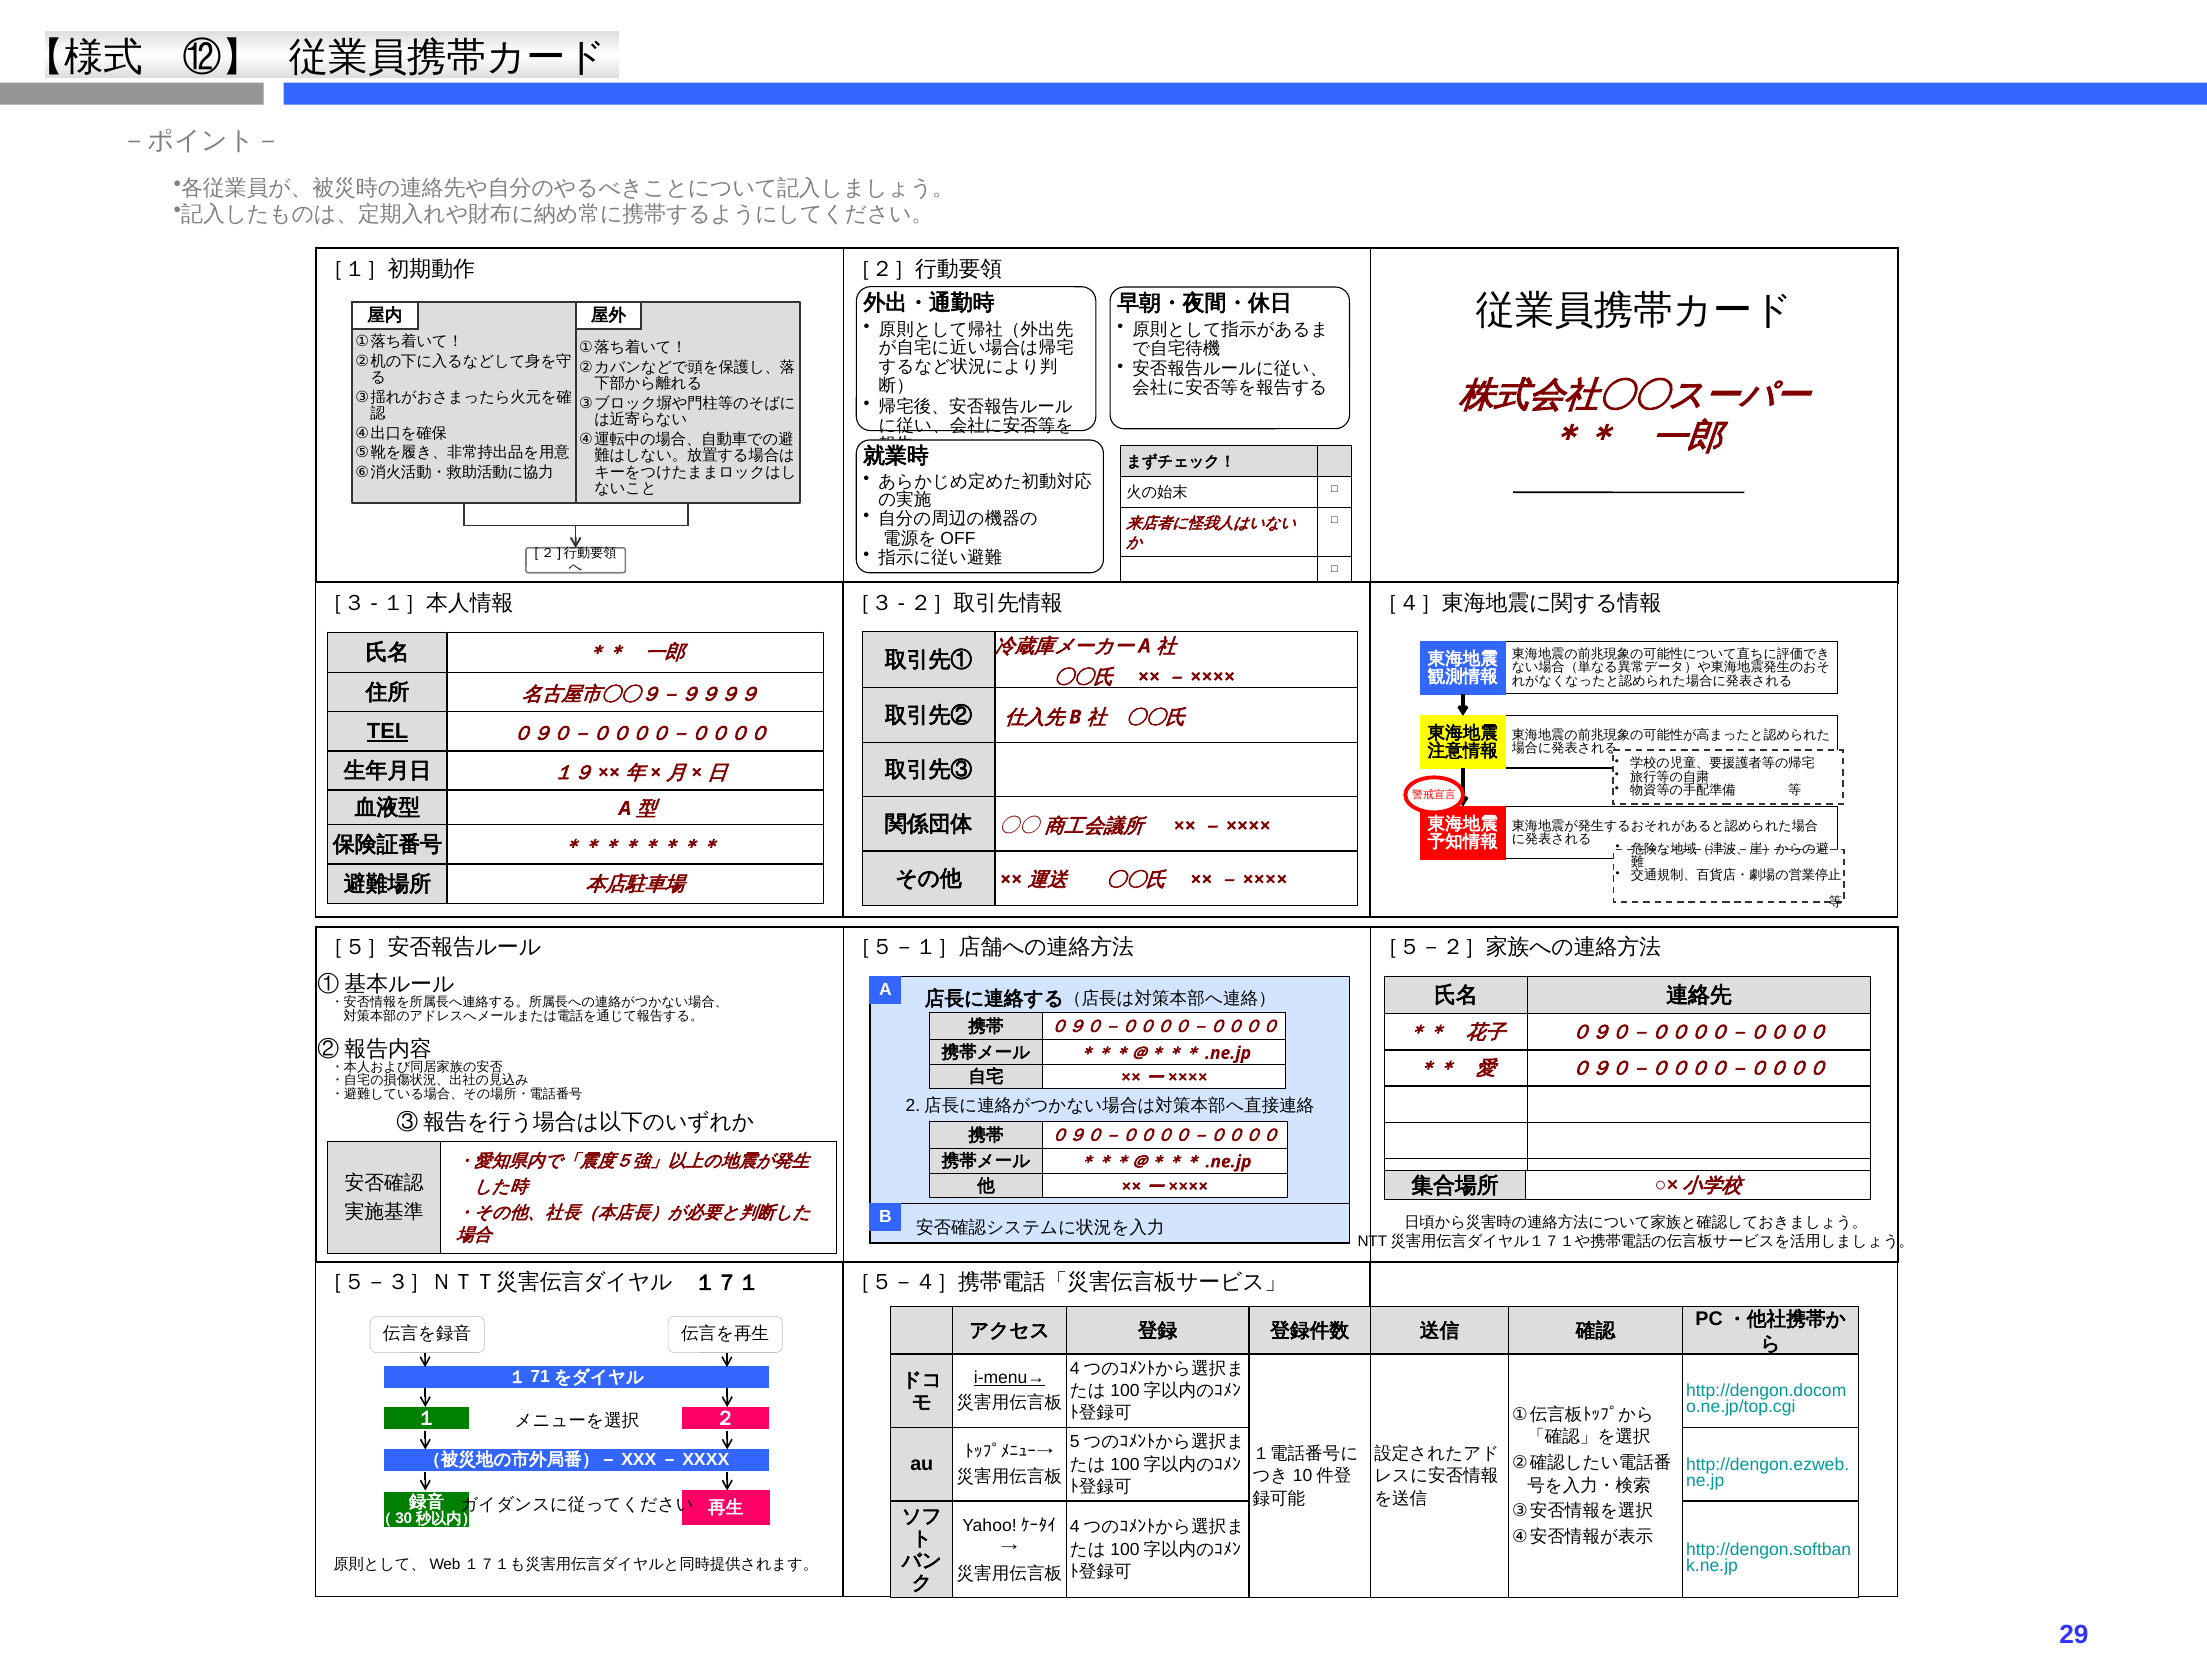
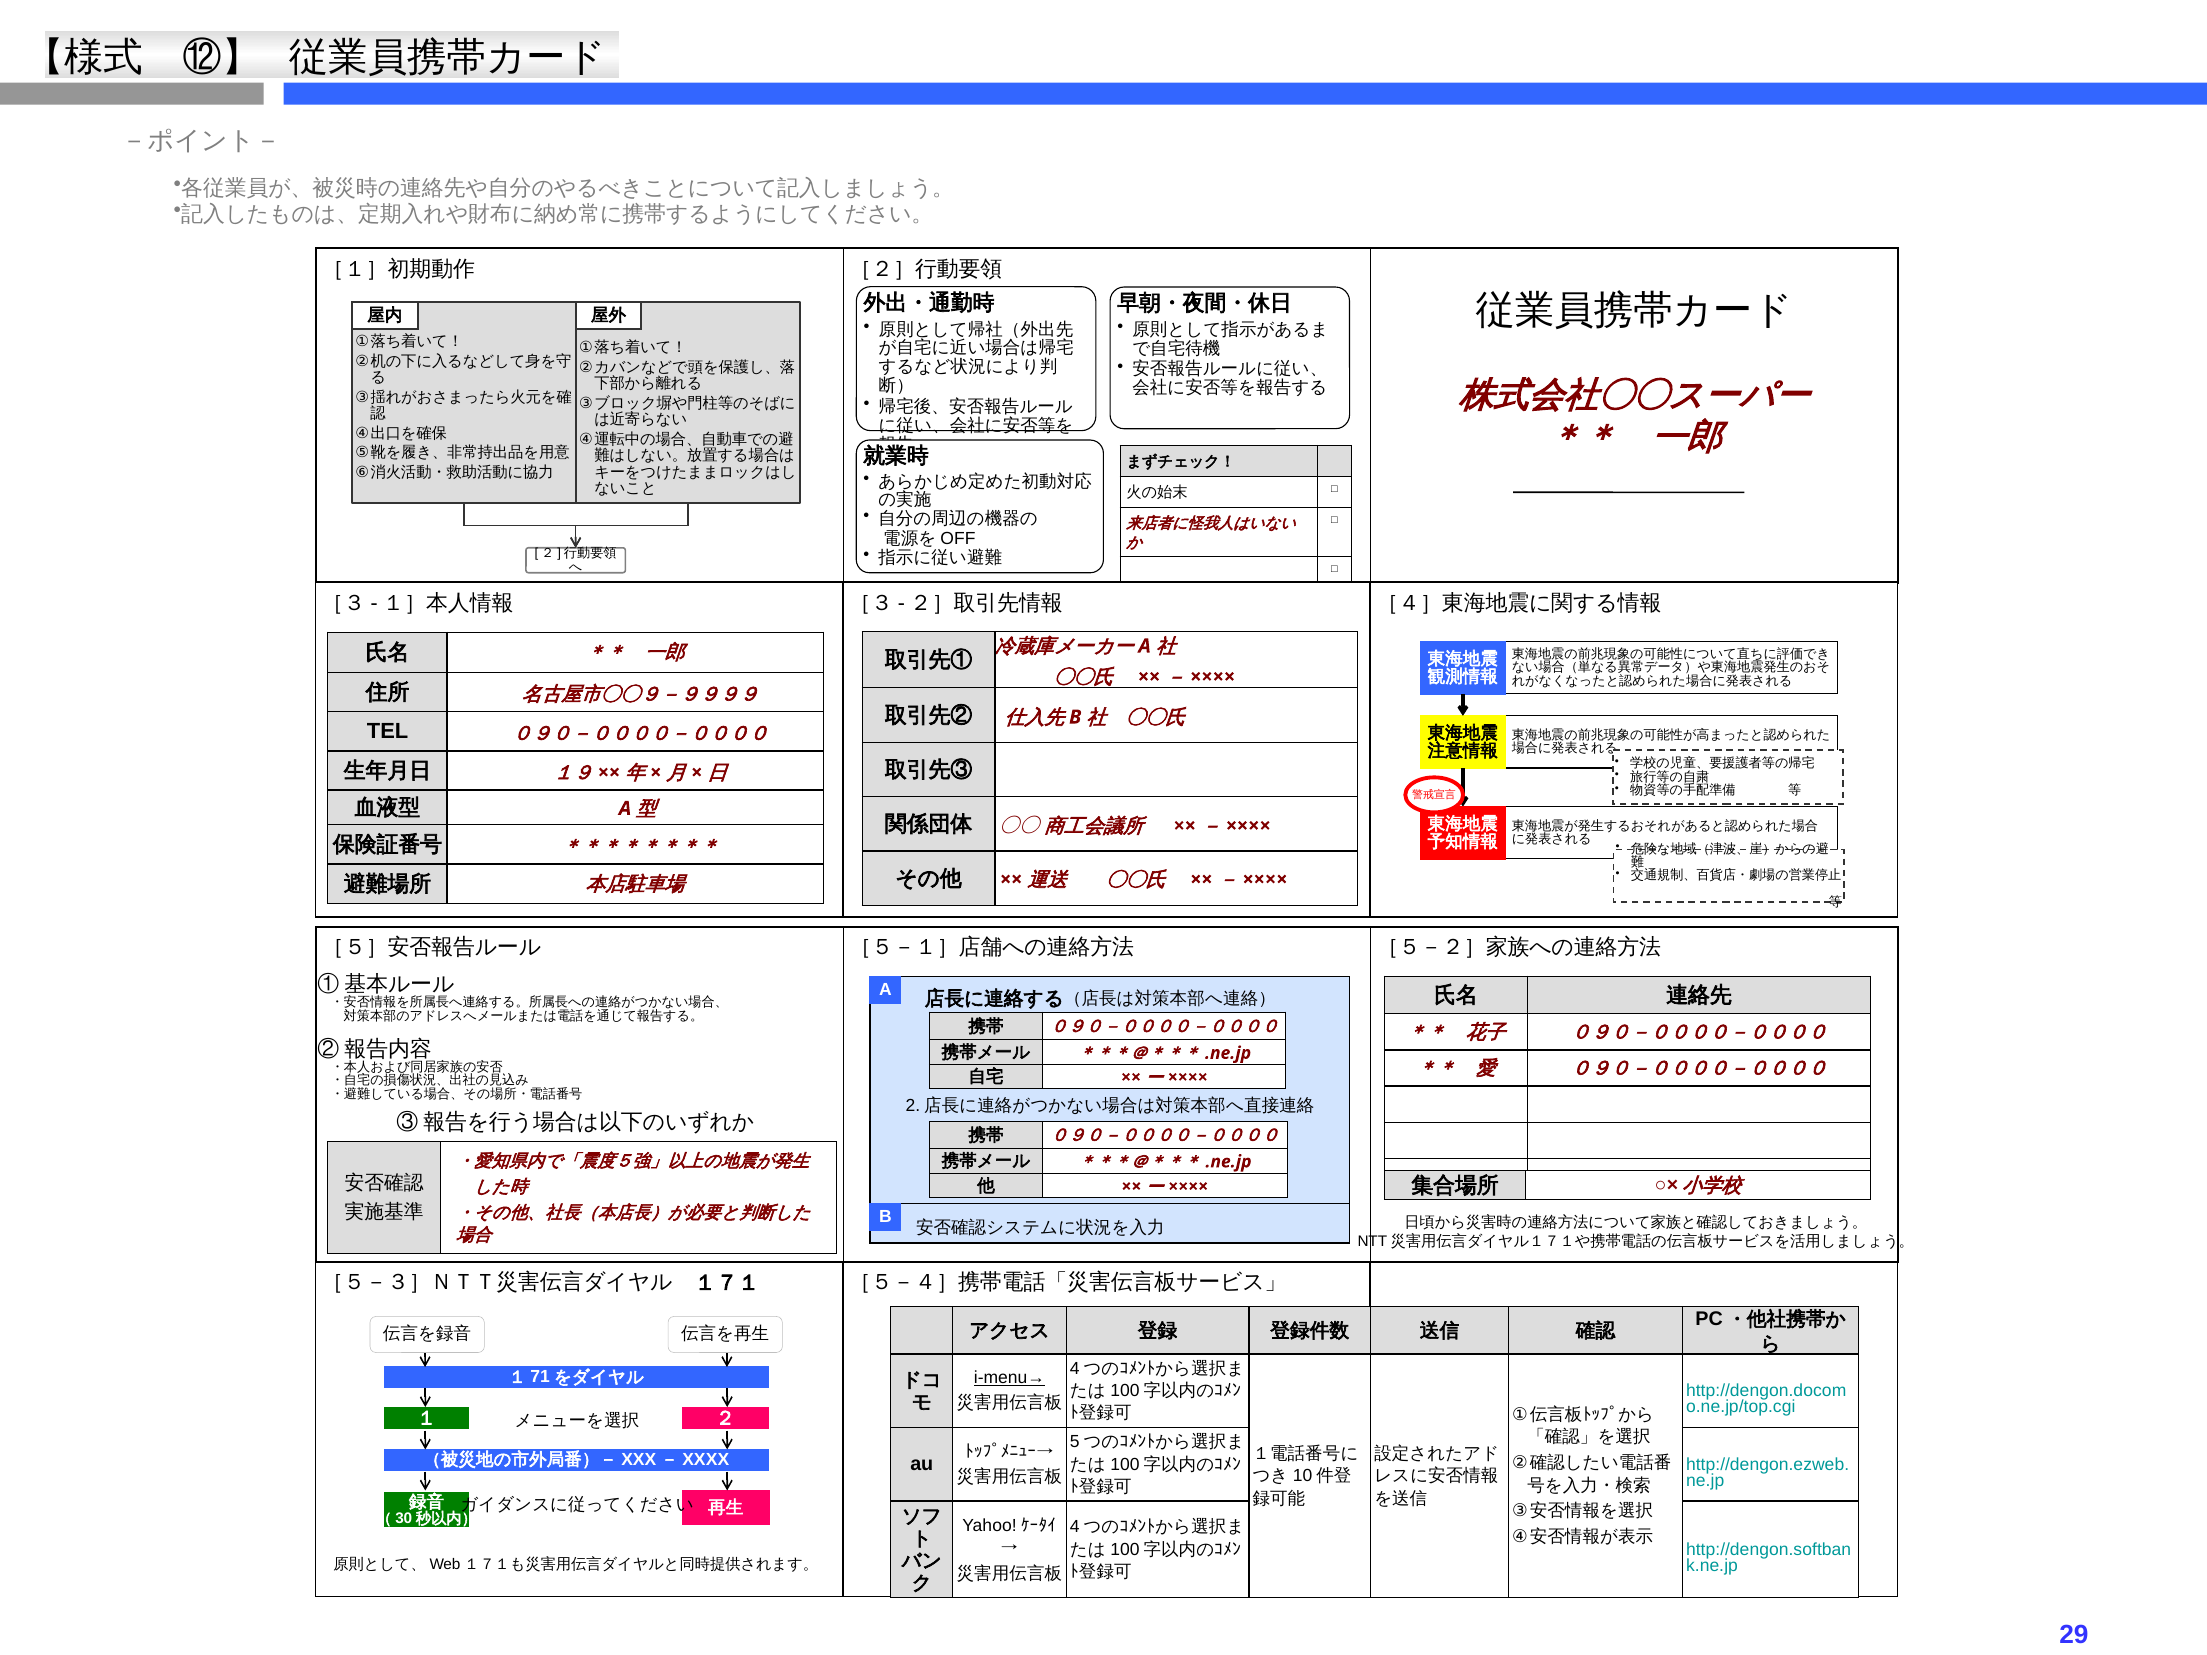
TEL underline: present -> none (388, 732)
